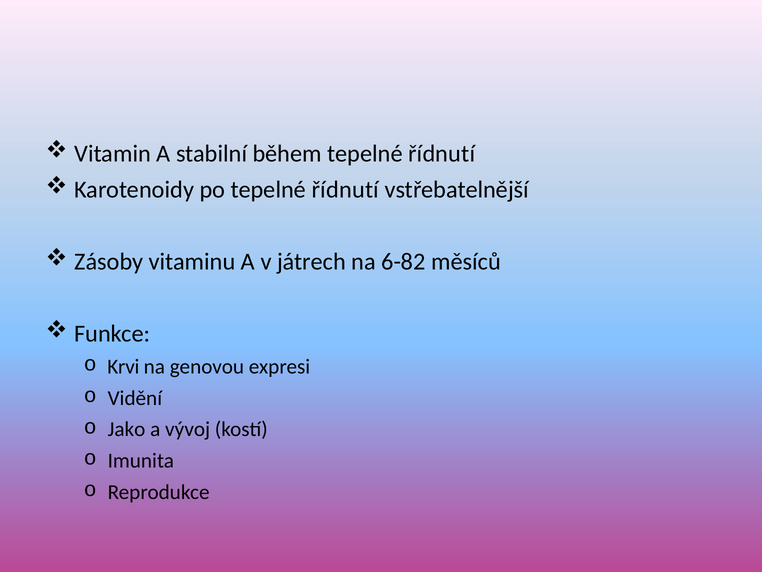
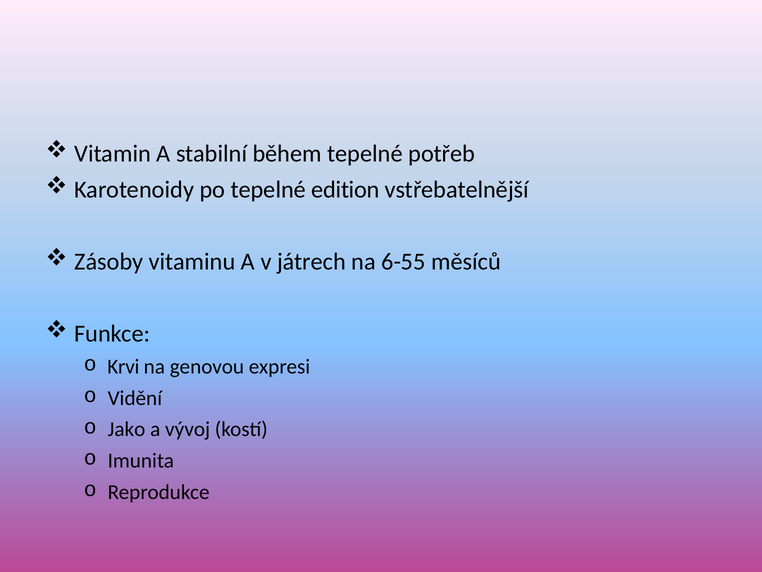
během tepelné řídnutí: řídnutí -> potřeb (442, 153)
po tepelné řídnutí: řídnutí -> edition (346, 189)
6-82: 6-82 -> 6-55 (403, 261)
